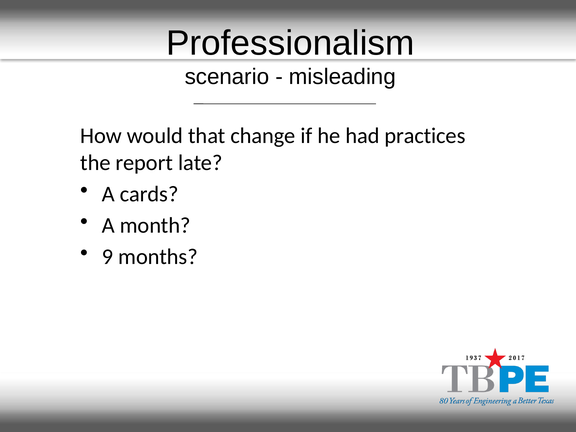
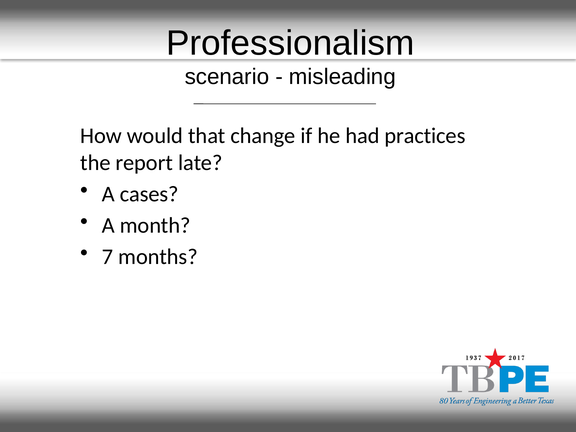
cards: cards -> cases (149, 194)
9: 9 -> 7 (107, 257)
